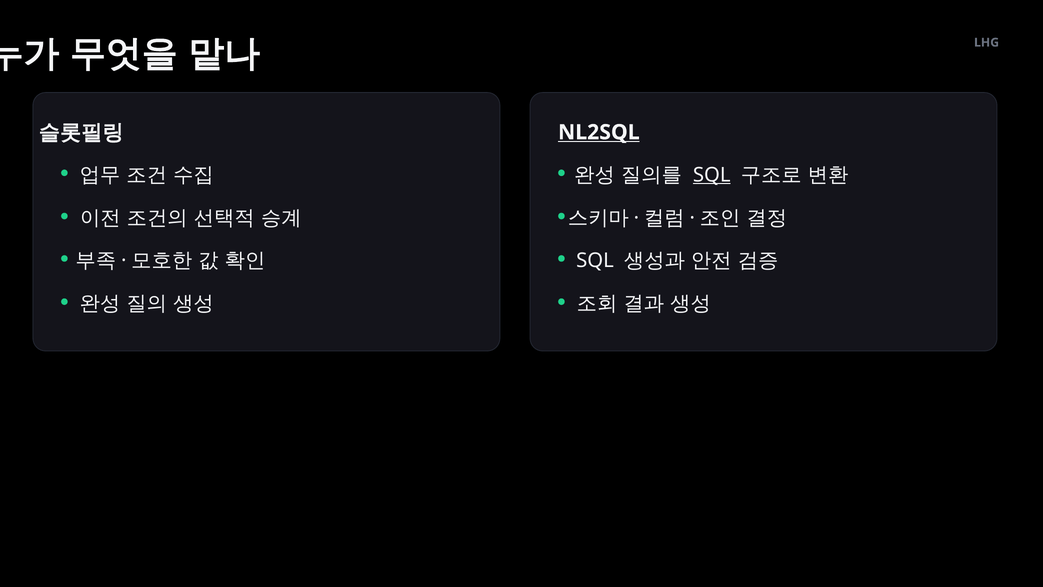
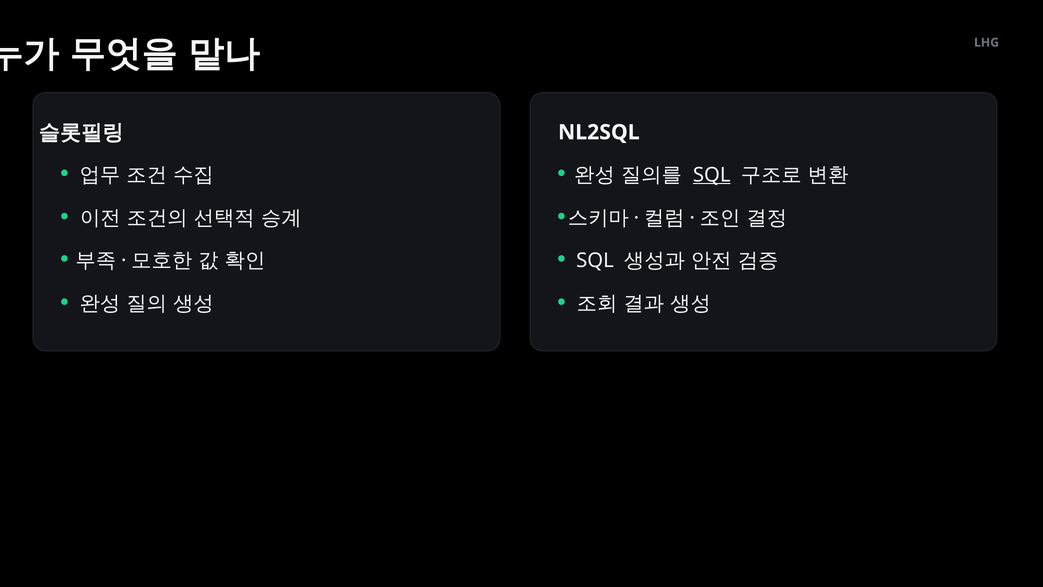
NL2SQL underline: present -> none (599, 132)
